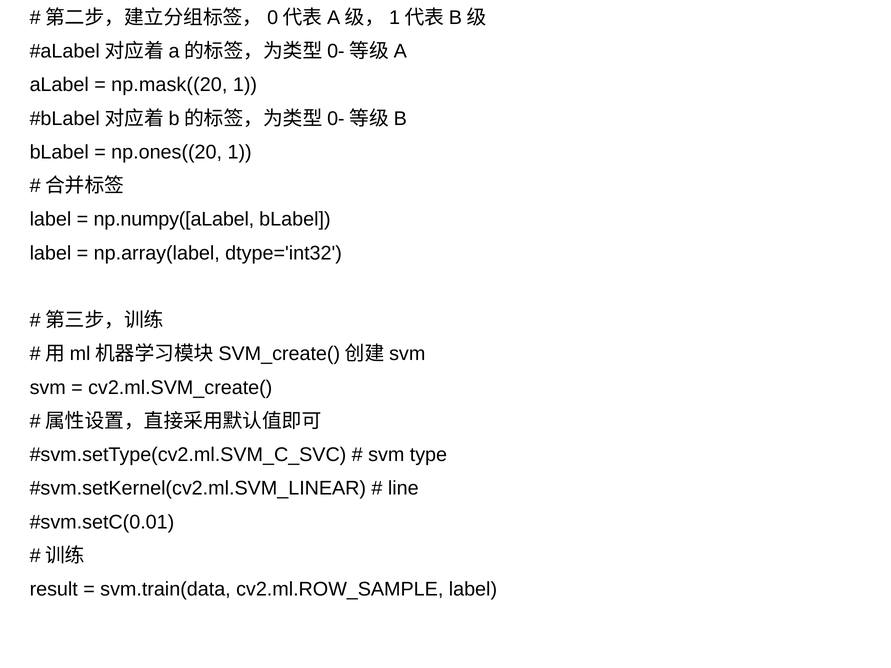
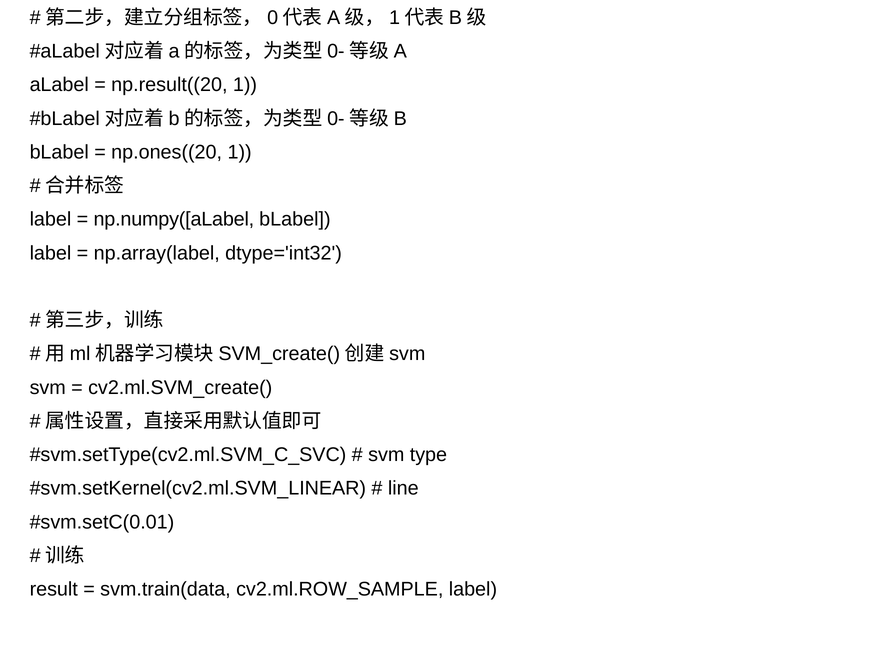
np.mask((20: np.mask((20 -> np.result((20 (169, 85)
